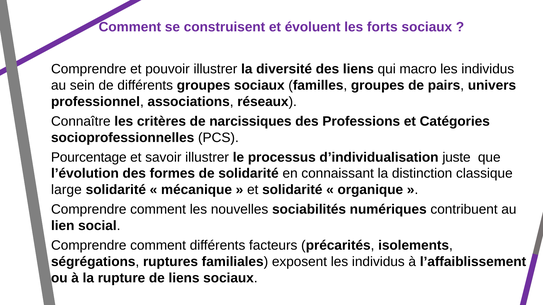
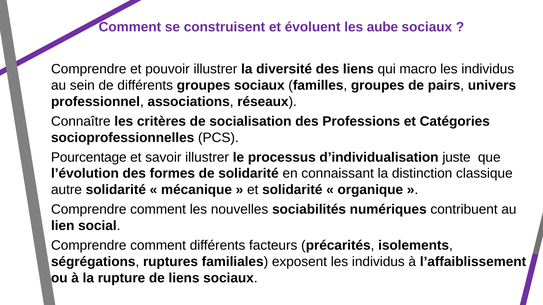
forts: forts -> aube (382, 27)
narcissiques: narcissiques -> socialisation (250, 121)
large: large -> autre (66, 190)
